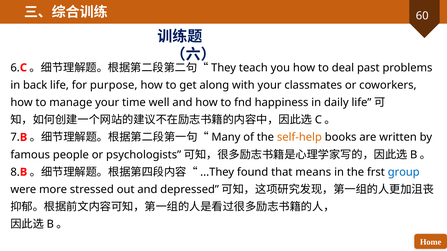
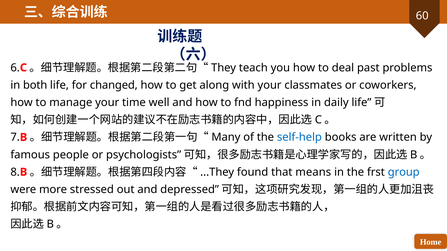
back: back -> both (35, 85)
purpose: purpose -> changed (114, 85)
self-help colour: orange -> blue (299, 137)
